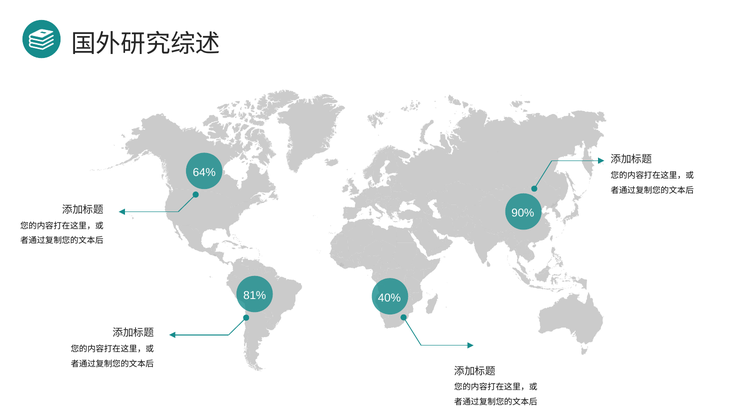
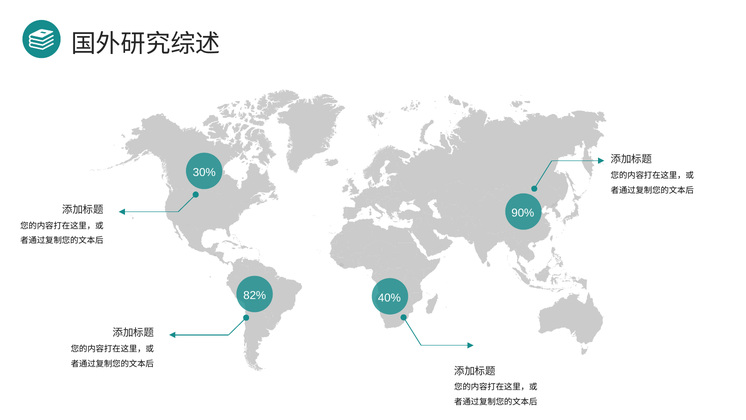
64%: 64% -> 30% (204, 172)
81%: 81% -> 82% (255, 295)
